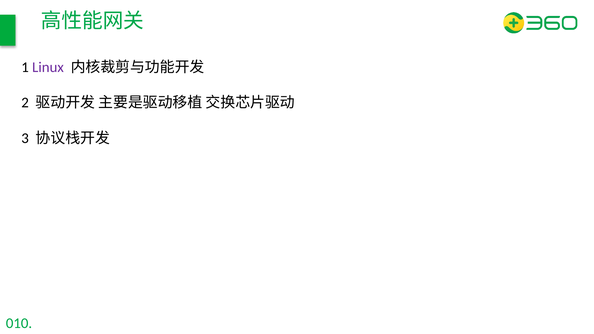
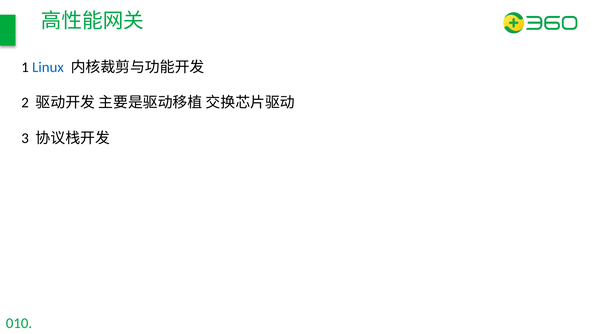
Linux colour: purple -> blue (48, 67)
